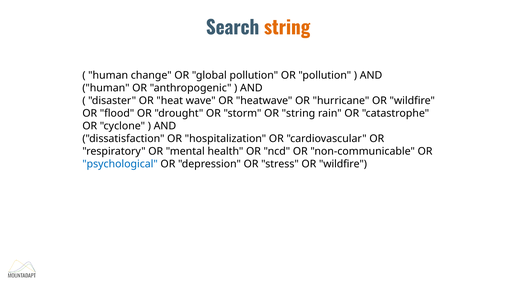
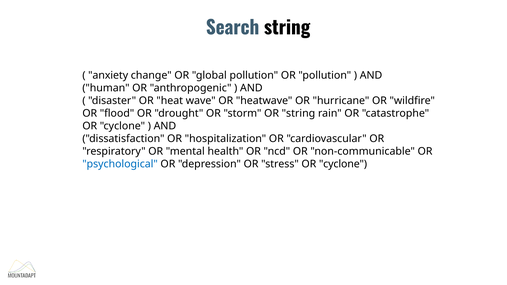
string colour: orange -> black (287, 28)
human: human -> anxiety (108, 75)
stress OR wildfire: wildfire -> cyclone (343, 164)
